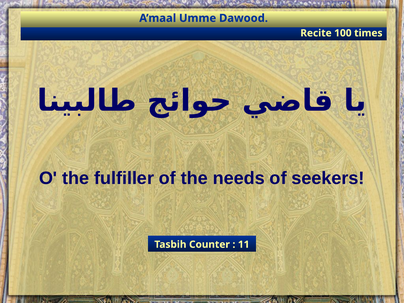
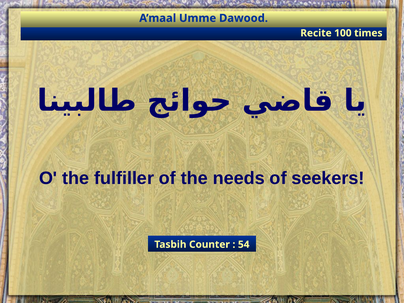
11: 11 -> 54 (244, 244)
